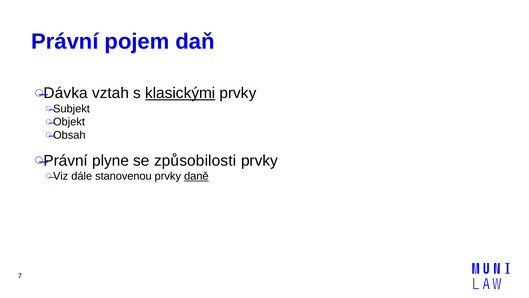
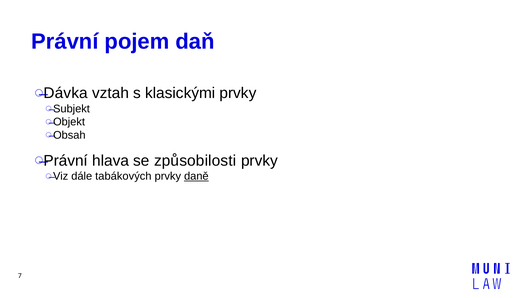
klasickými underline: present -> none (180, 93)
plyne: plyne -> hlava (111, 160)
stanovenou: stanovenou -> tabákových (123, 176)
